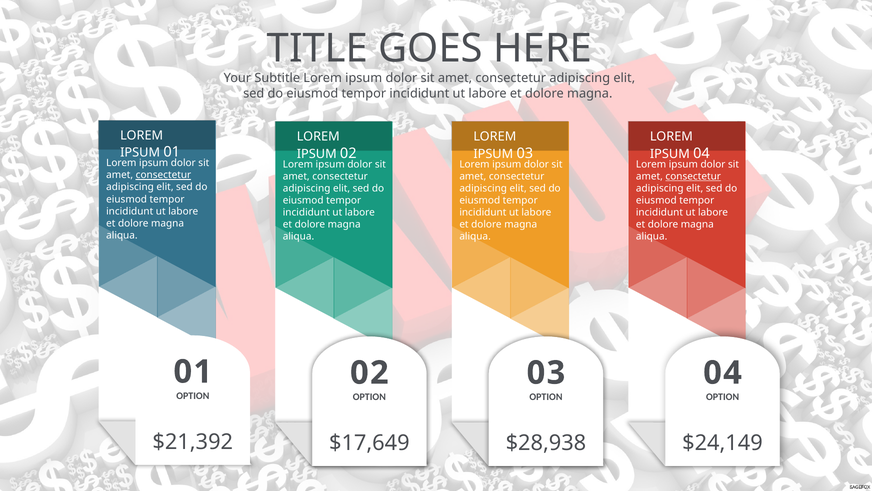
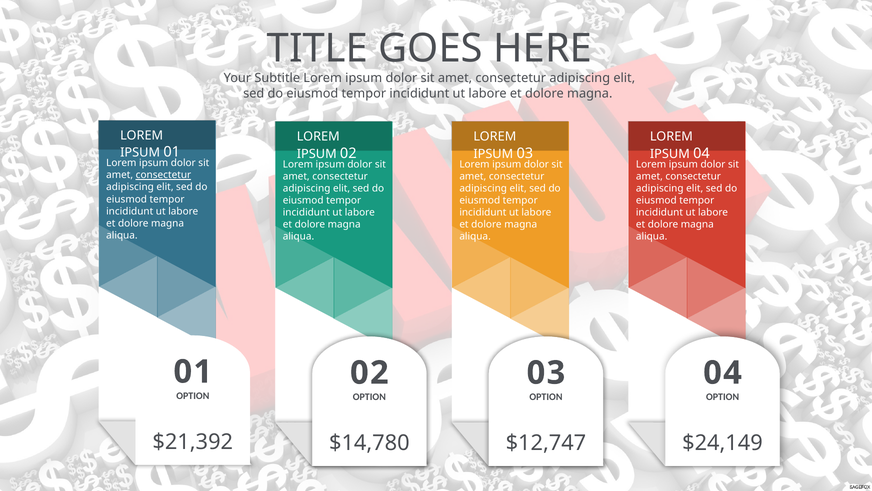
consectetur underline: present -> none (693, 176)
$17,649: $17,649 -> $14,780 (369, 442)
$28,938: $28,938 -> $12,747 (546, 442)
